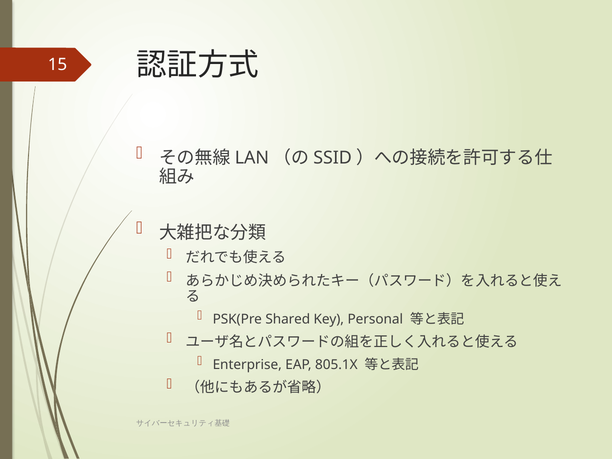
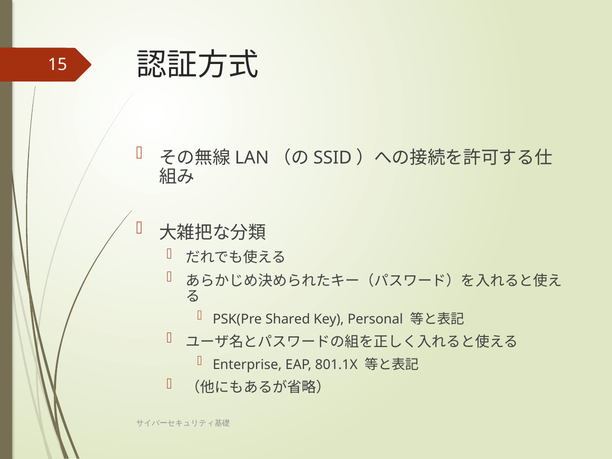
805.1X: 805.1X -> 801.1X (336, 365)
